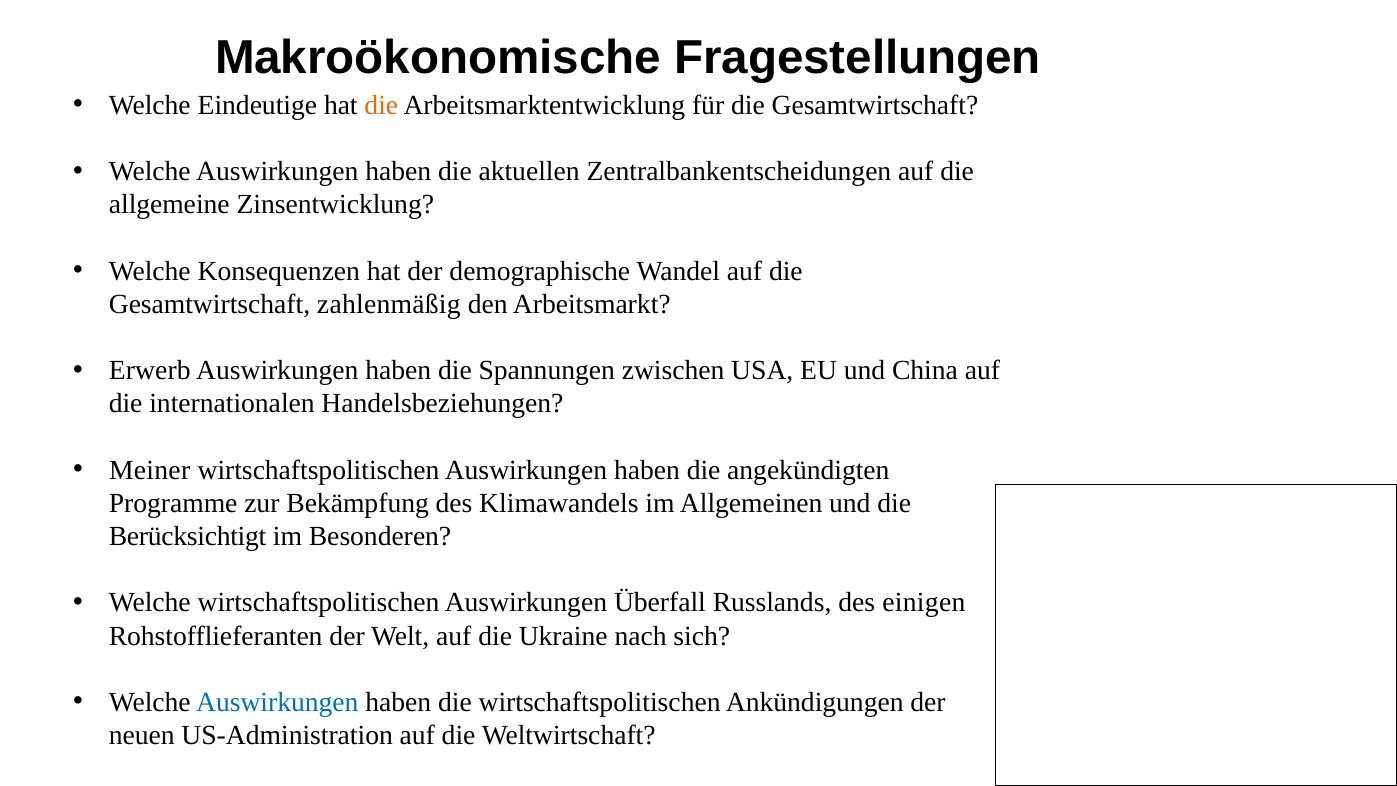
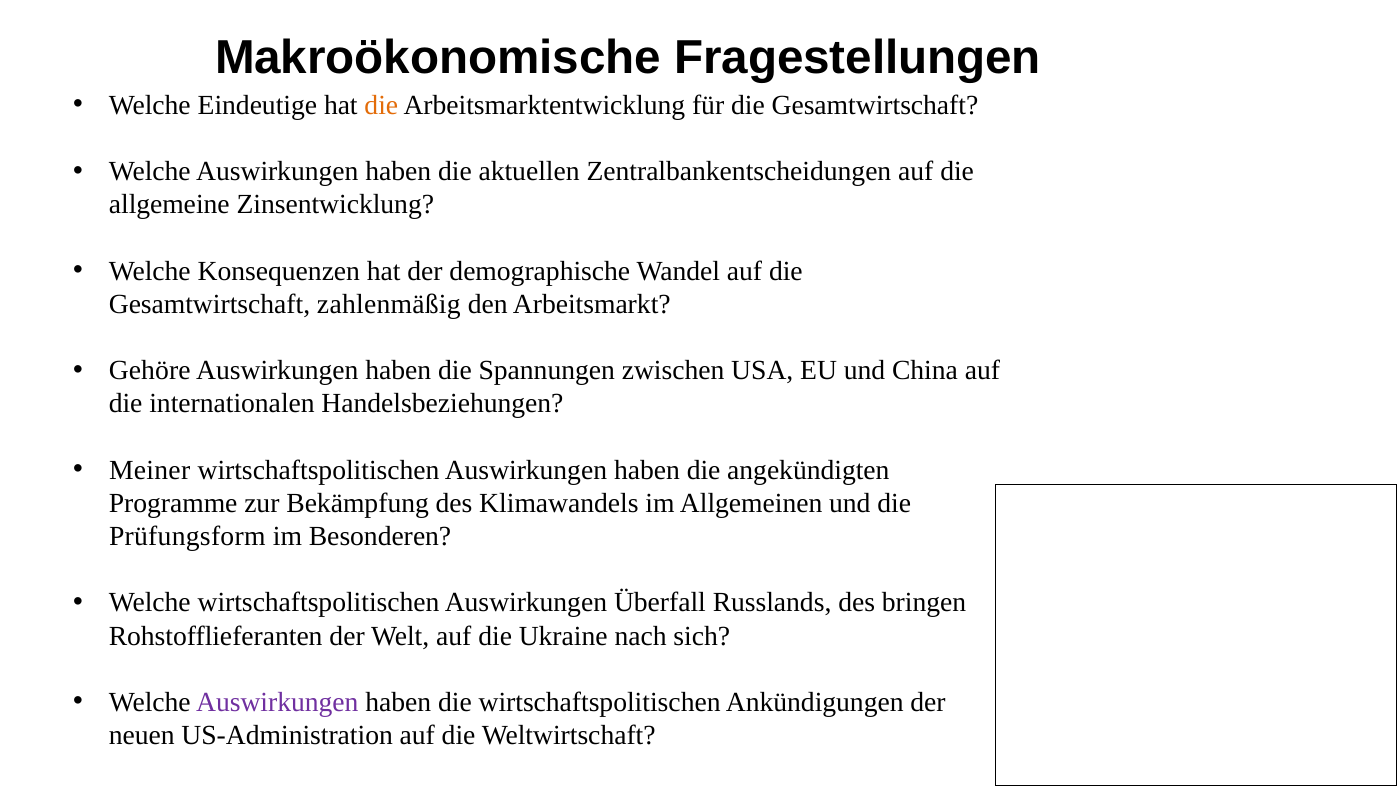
Erwerb: Erwerb -> Gehöre (150, 370)
Berücksichtigt: Berücksichtigt -> Prüfungsform (187, 536)
einigen: einigen -> bringen (924, 603)
Auswirkungen colour: blue -> purple (277, 702)
